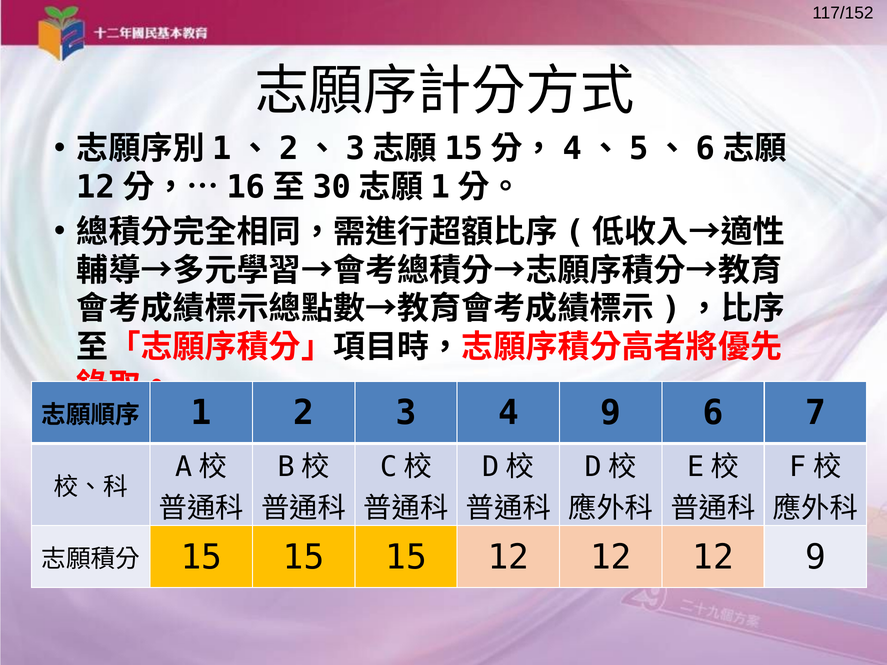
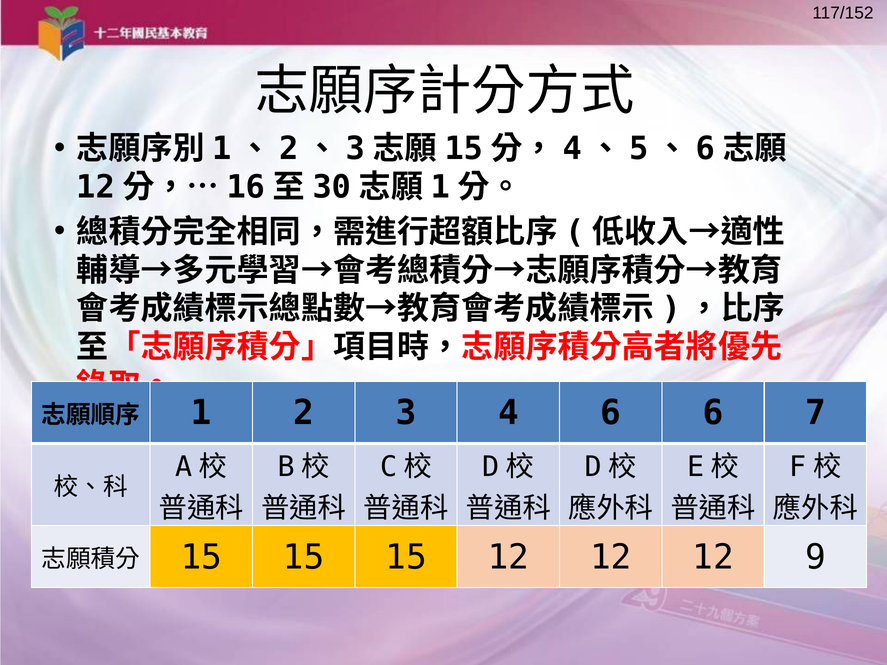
4 9: 9 -> 6 (611, 413)
